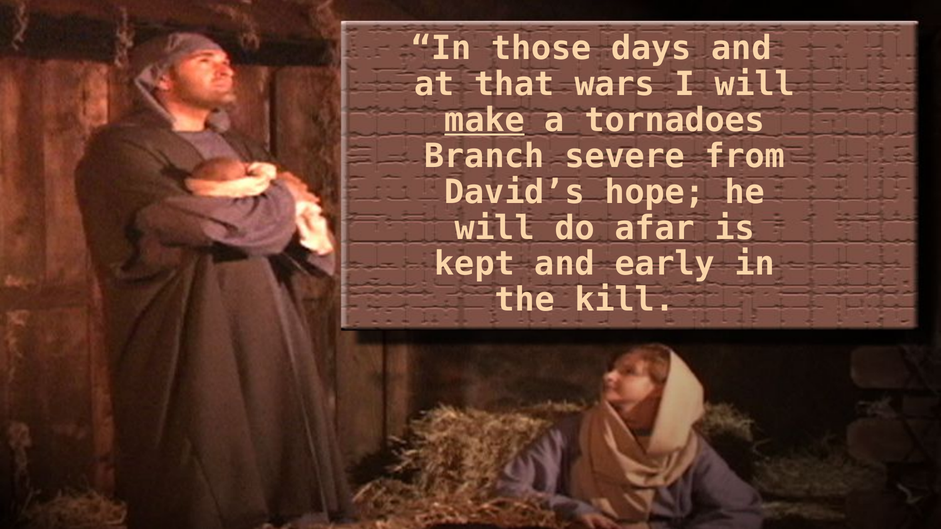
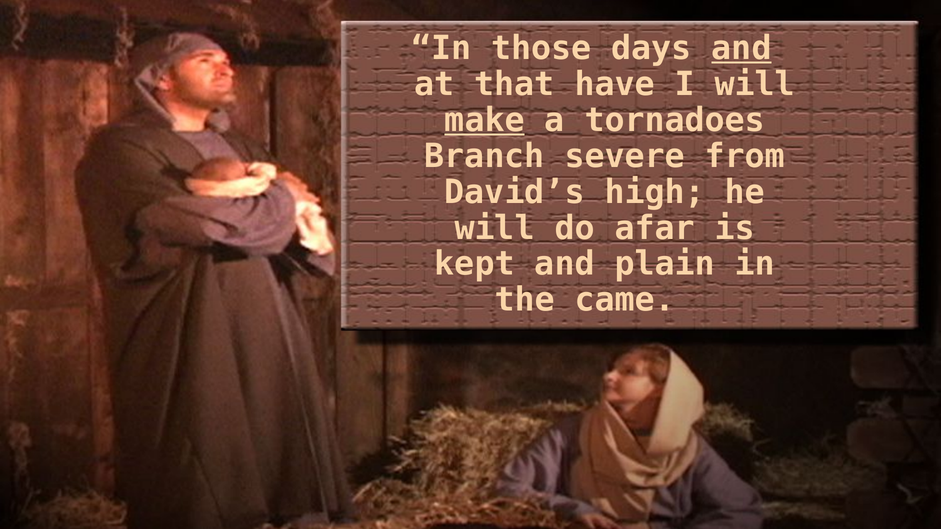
and underline: none -> present (742, 48)
wars: wars -> have (615, 84)
hope: hope -> high (655, 192)
early: early -> plain (665, 264)
kill: kill -> came (625, 300)
